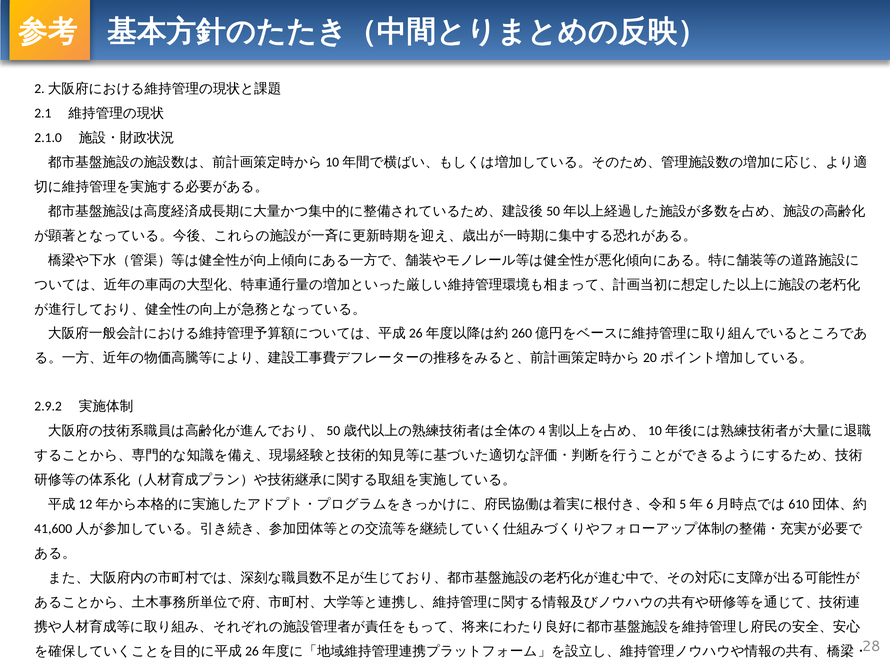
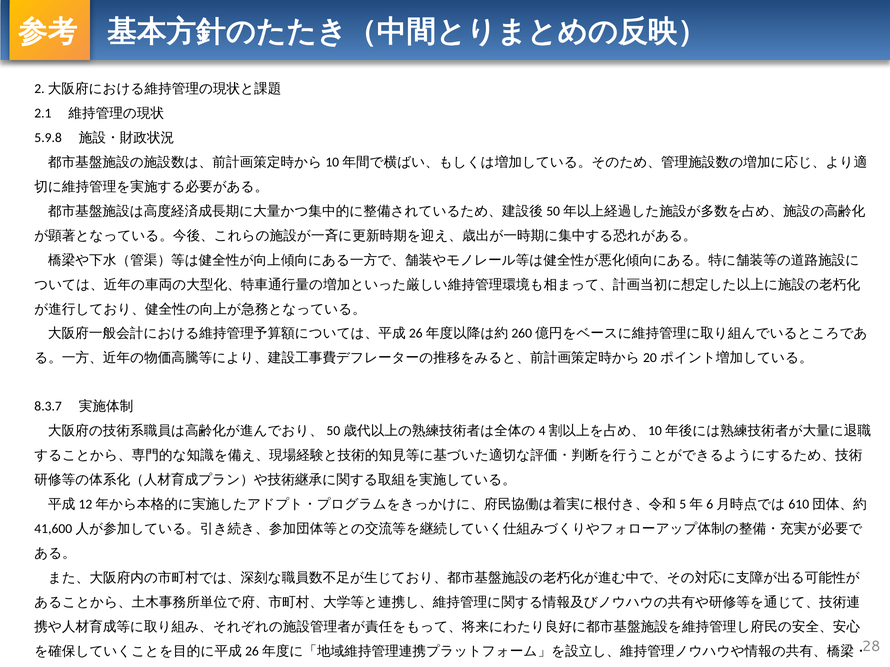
2.1.0: 2.1.0 -> 5.9.8 (48, 138)
2.9.2: 2.9.2 -> 8.3.7 (48, 407)
